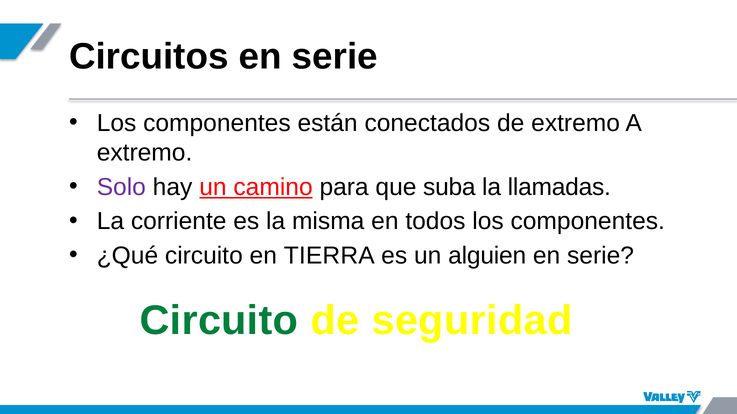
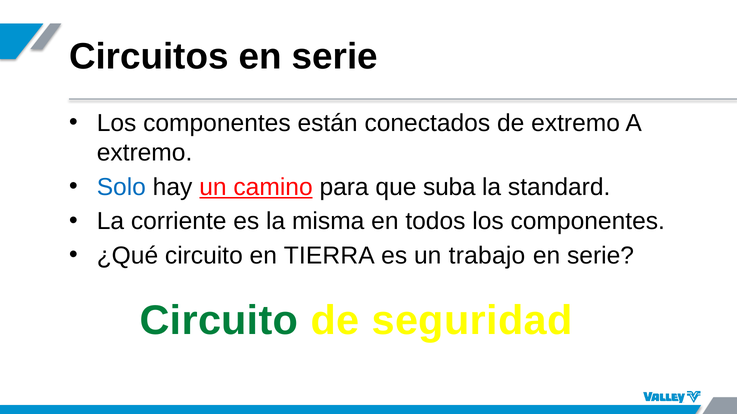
Solo colour: purple -> blue (121, 187)
llamadas: llamadas -> standard (559, 187)
alguien: alguien -> trabajo (487, 256)
